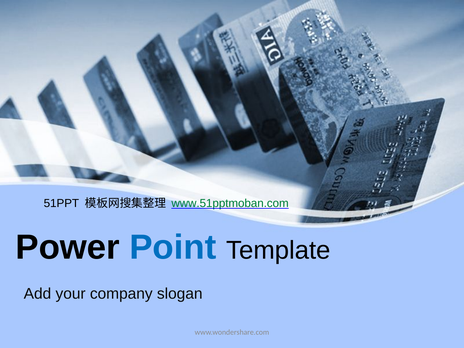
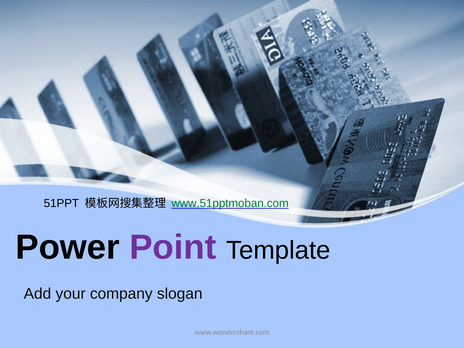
Point colour: blue -> purple (173, 247)
